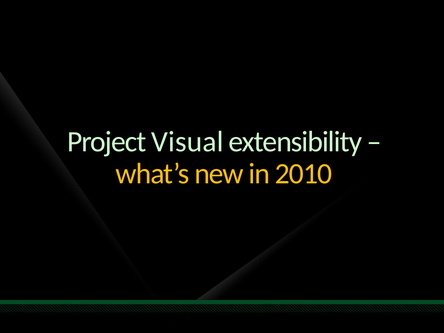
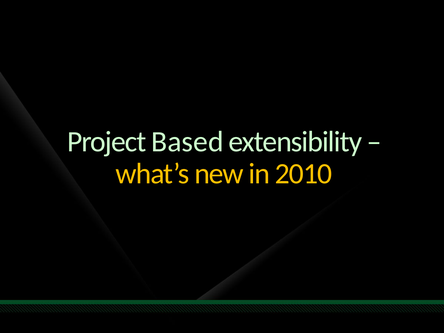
Visual: Visual -> Based (187, 142)
